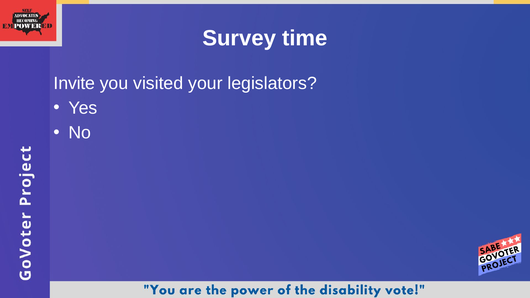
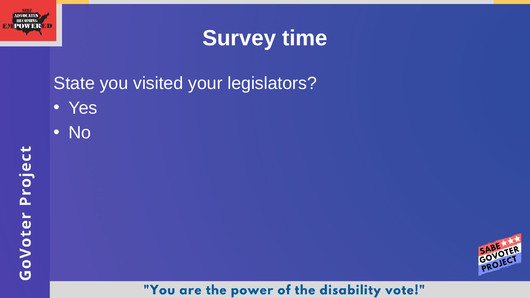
Invite: Invite -> State (74, 83)
